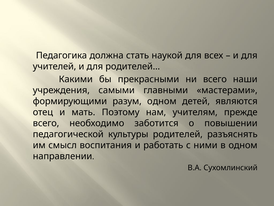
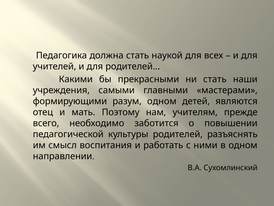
ни всего: всего -> стать (215, 79)
